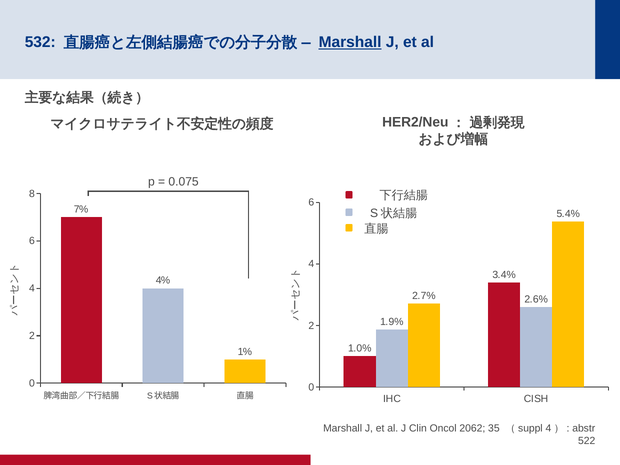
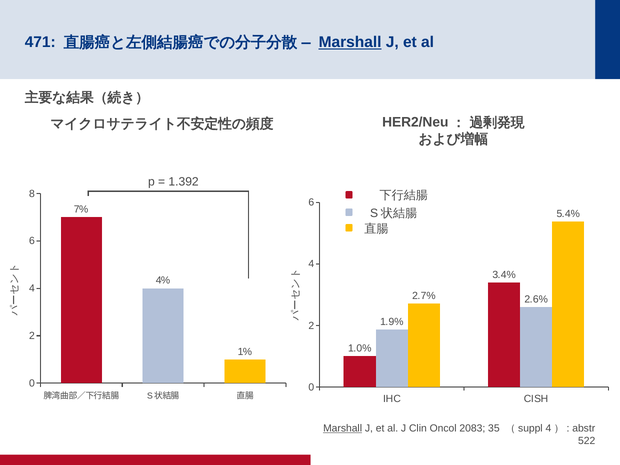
532: 532 -> 471 (40, 42)
0.075: 0.075 -> 1.392 (184, 182)
Marshall underline: none -> present (343, 428)
2062: 2062 -> 2083 (472, 428)
